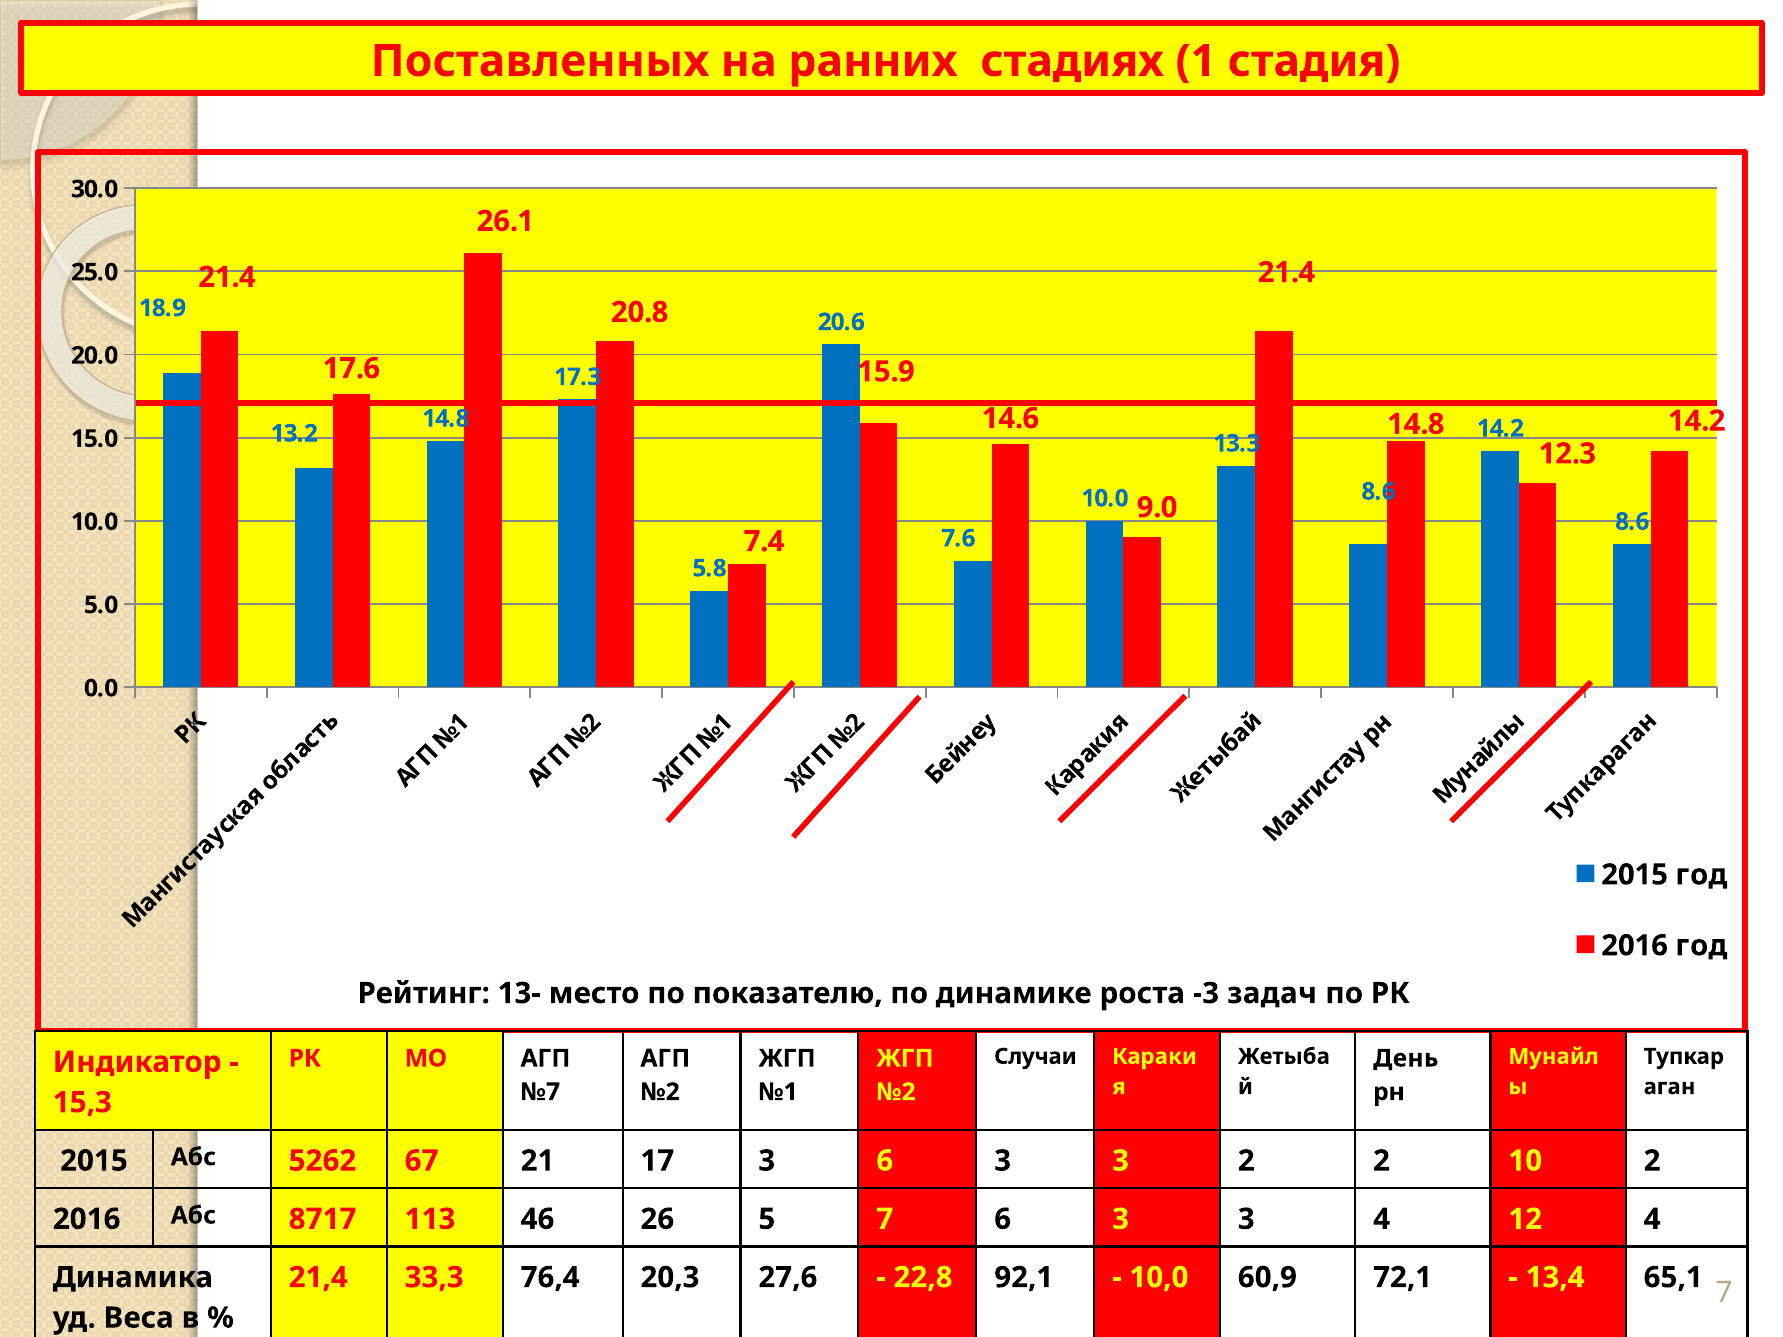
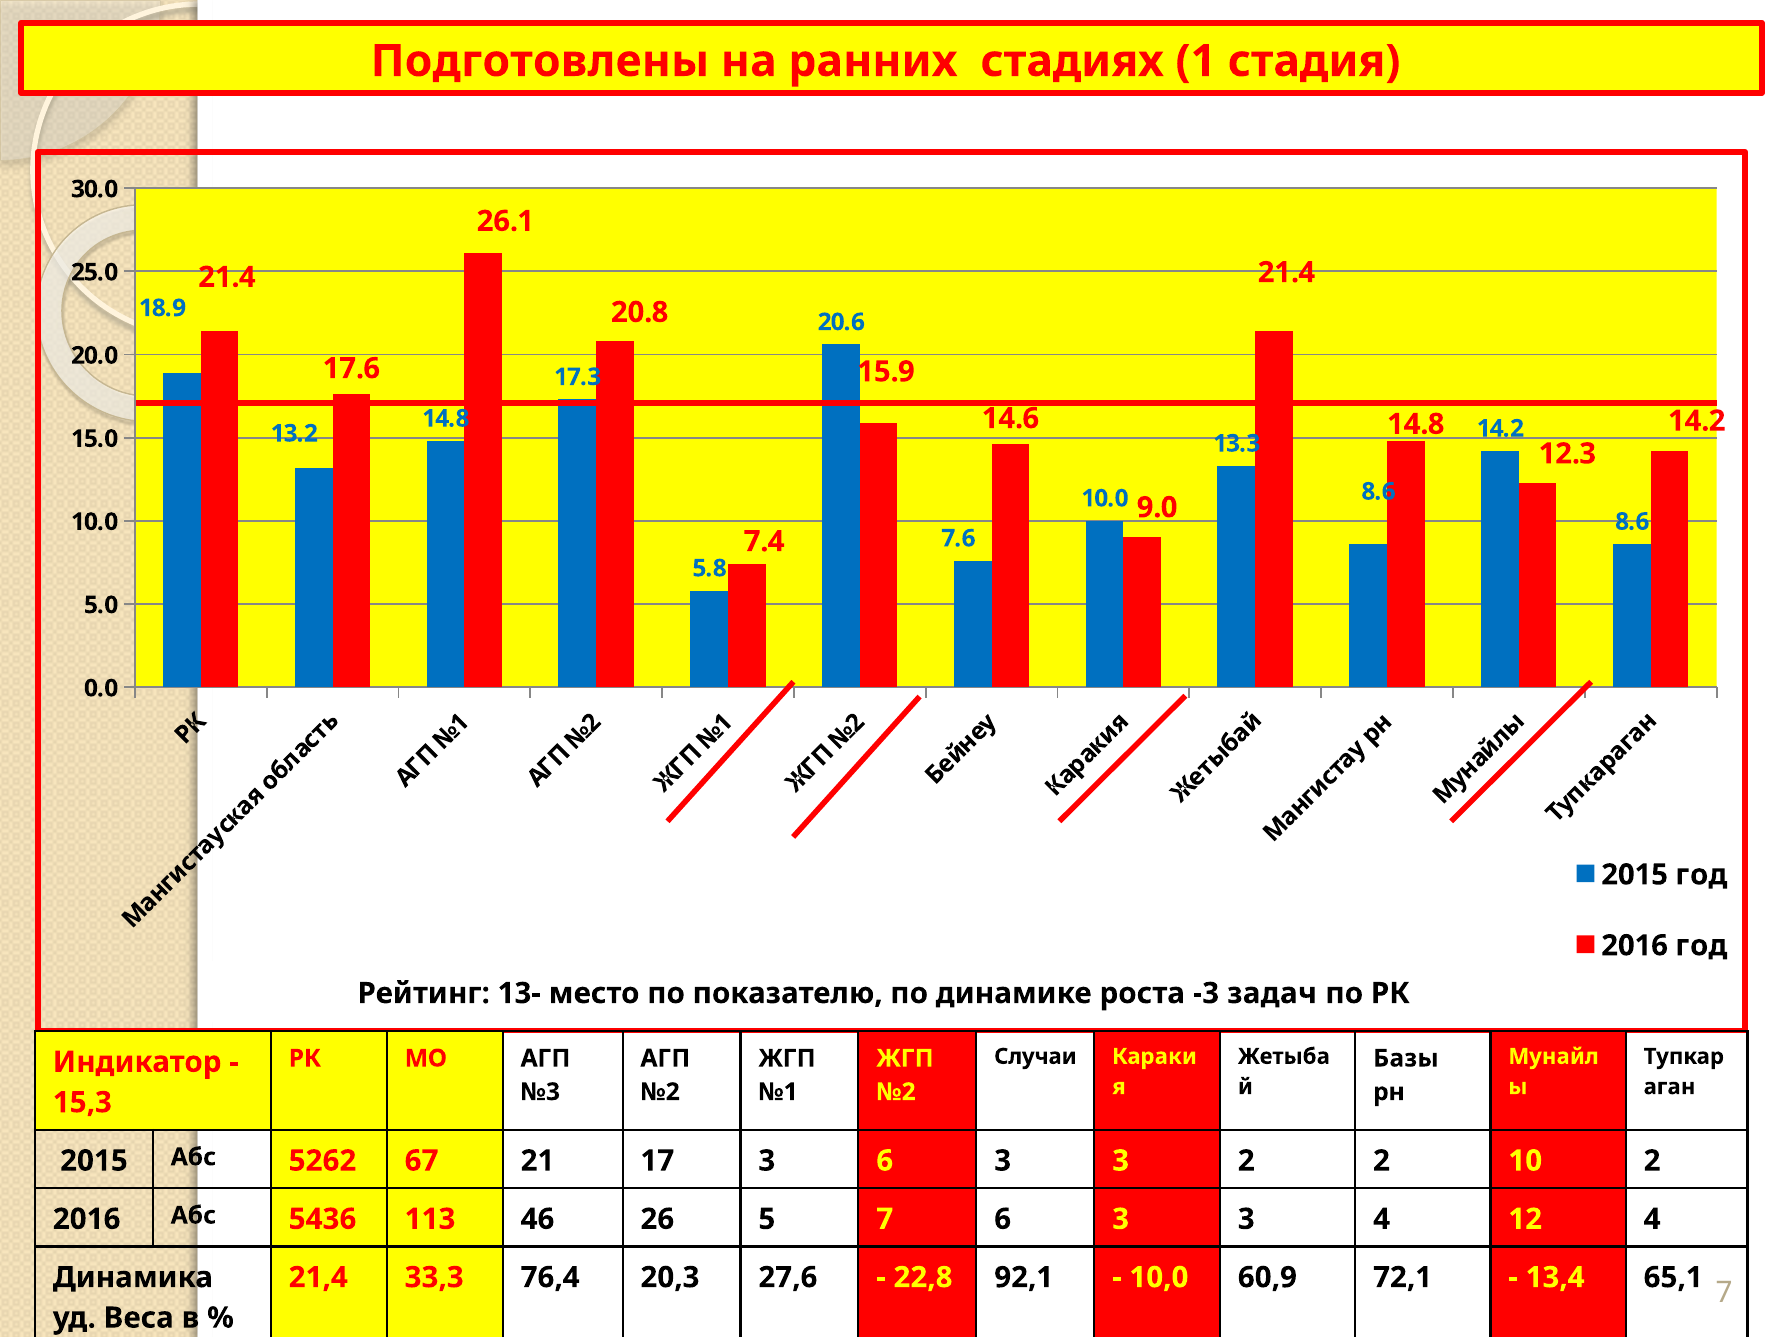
Поставленных: Поставленных -> Подготовлены (540, 61)
День: День -> Базы (1406, 1059)
№7: №7 -> №3 (540, 1092)
8717: 8717 -> 5436 (323, 1219)
